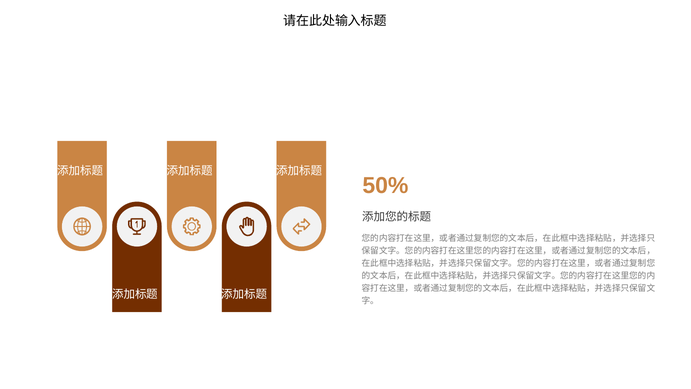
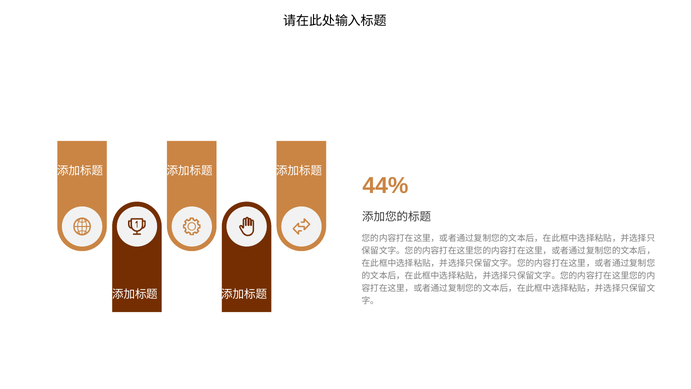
50%: 50% -> 44% (385, 185)
